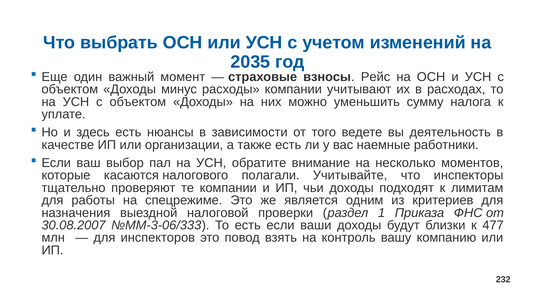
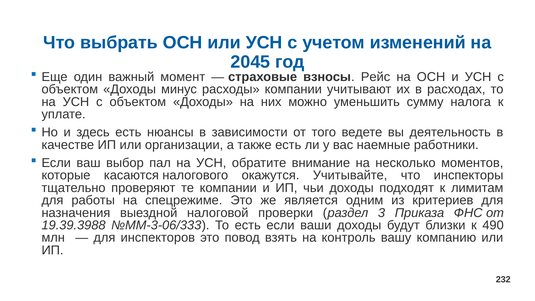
2035: 2035 -> 2045 (250, 62)
полагали: полагали -> окажутся (271, 175)
1: 1 -> 3 (382, 213)
30.08.2007: 30.08.2007 -> 19.39.3988 (74, 225)
477: 477 -> 490 (493, 225)
